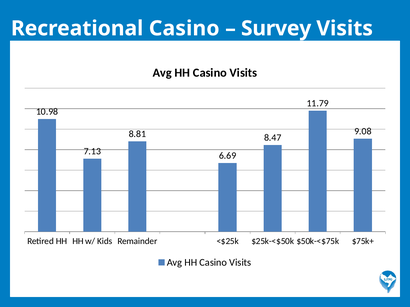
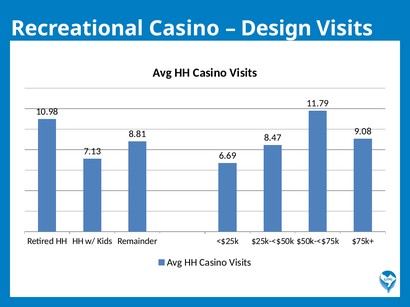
Survey: Survey -> Design (276, 28)
